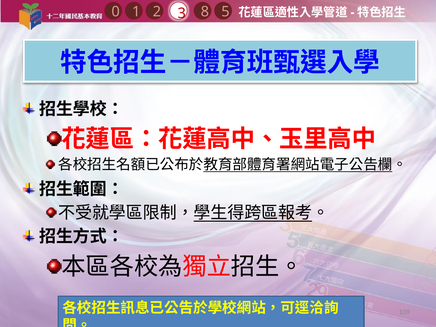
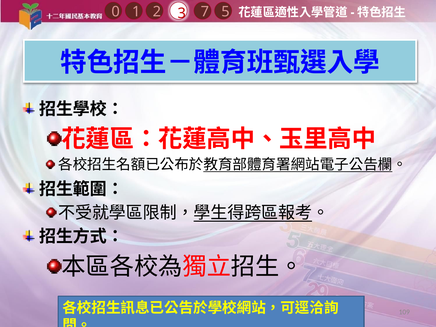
8: 8 -> 7 (205, 12)
